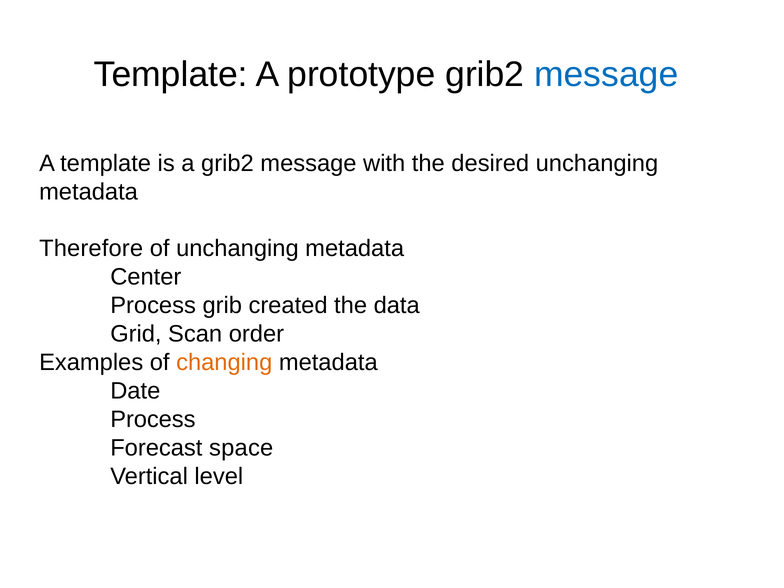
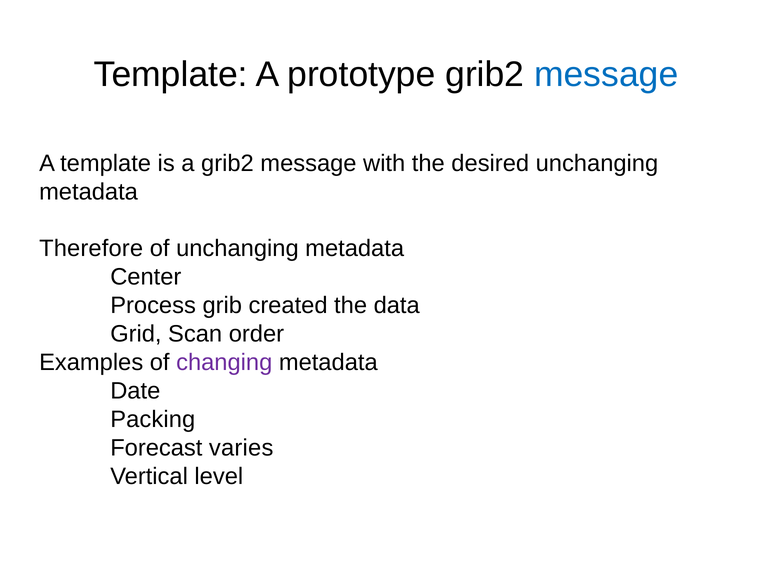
changing colour: orange -> purple (224, 362)
Process: Process -> Packing (153, 419)
space: space -> varies (241, 448)
